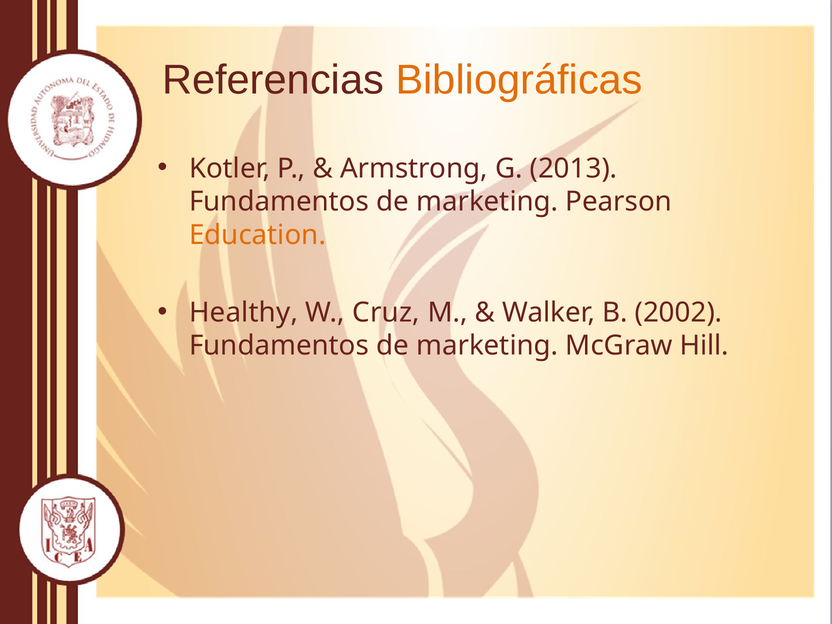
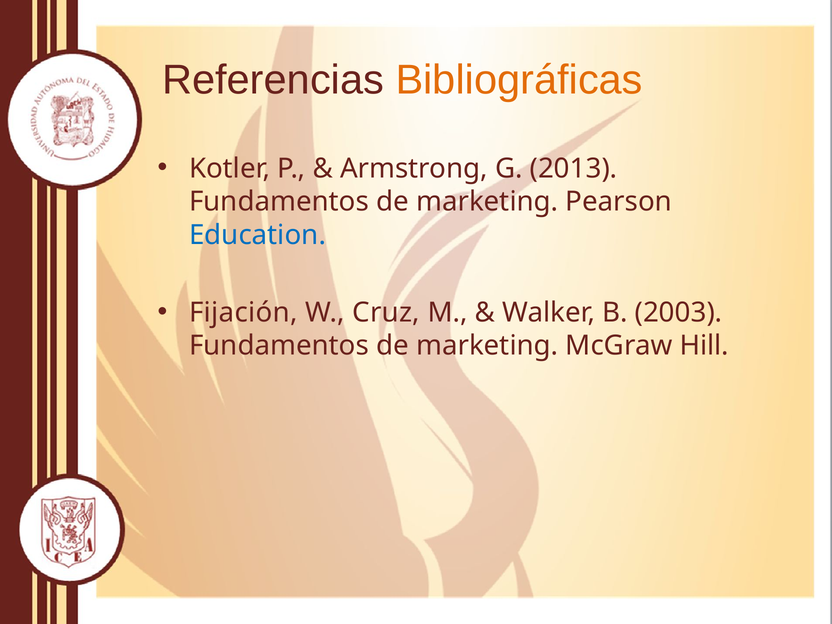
Education colour: orange -> blue (257, 235)
Healthy: Healthy -> Fijación (243, 313)
2002: 2002 -> 2003 (679, 313)
